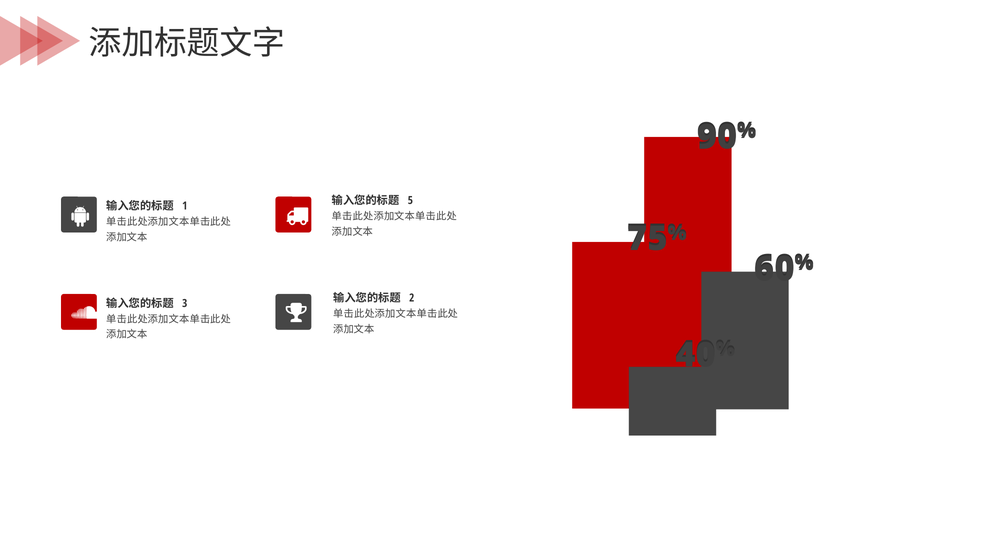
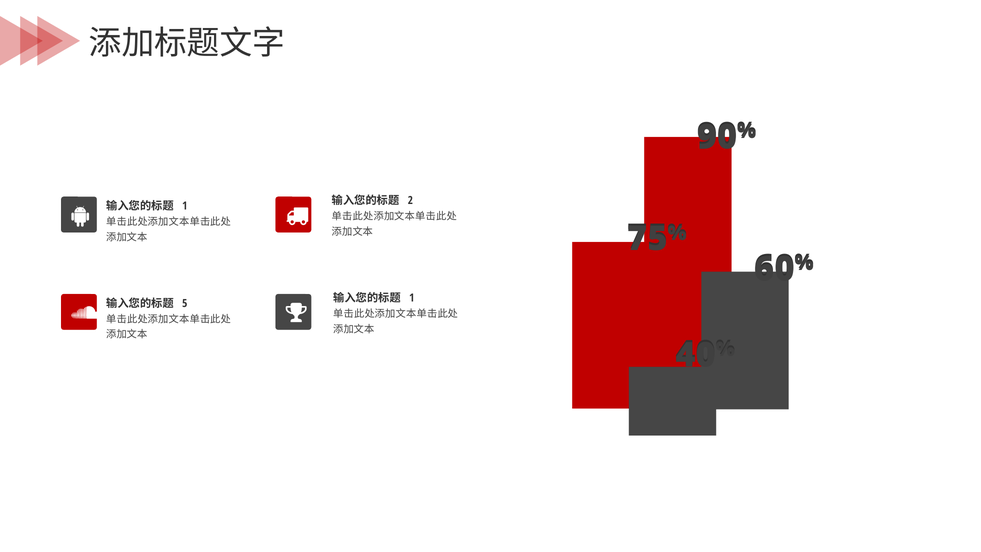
5: 5 -> 2 (410, 201)
2: 2 -> 1 (412, 298)
3: 3 -> 5 (185, 303)
